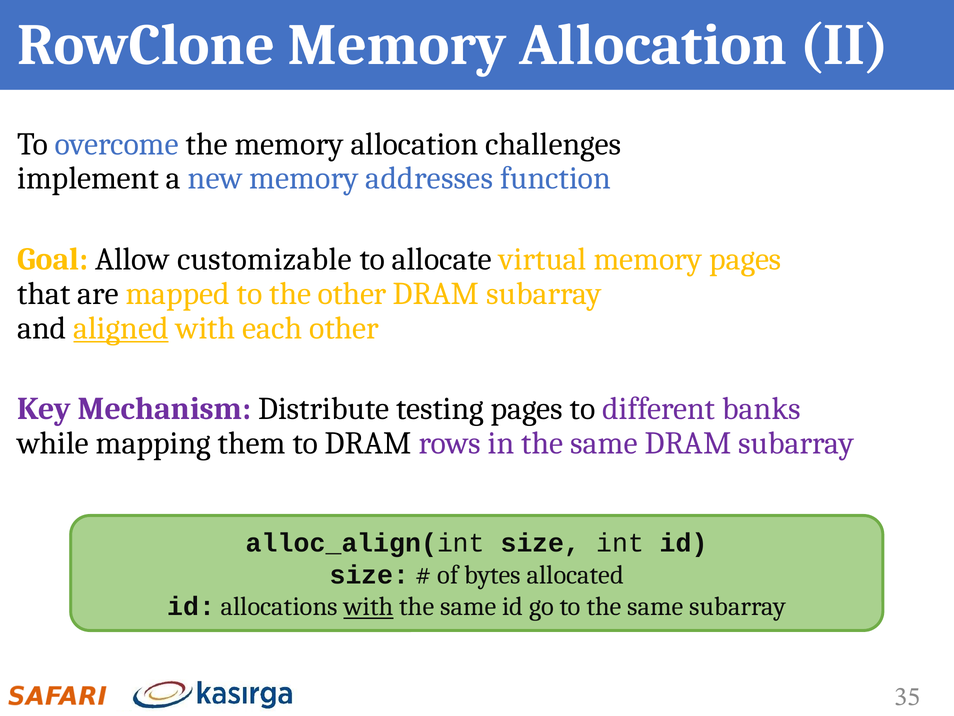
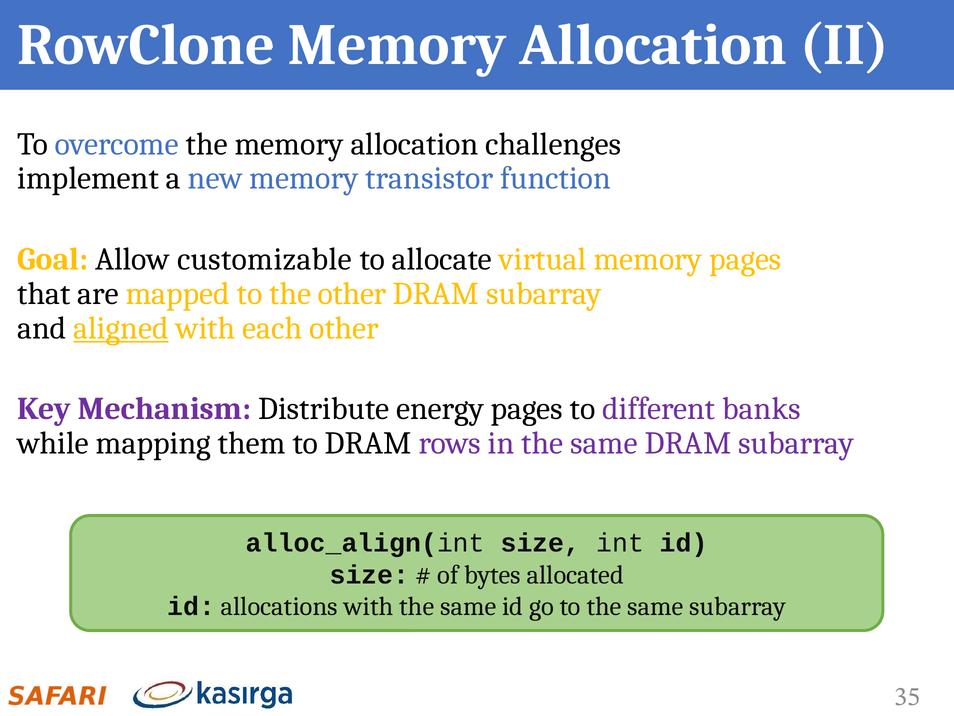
addresses: addresses -> transistor (429, 178)
testing: testing -> energy (440, 409)
with underline: present -> none (369, 606)
